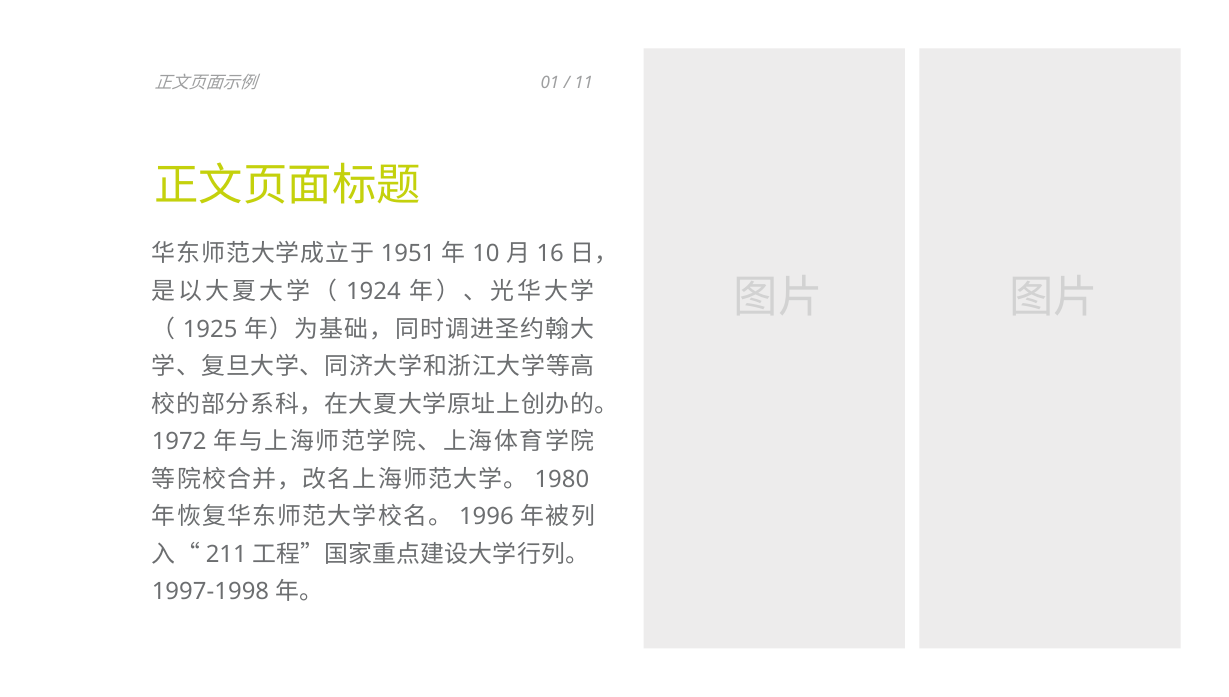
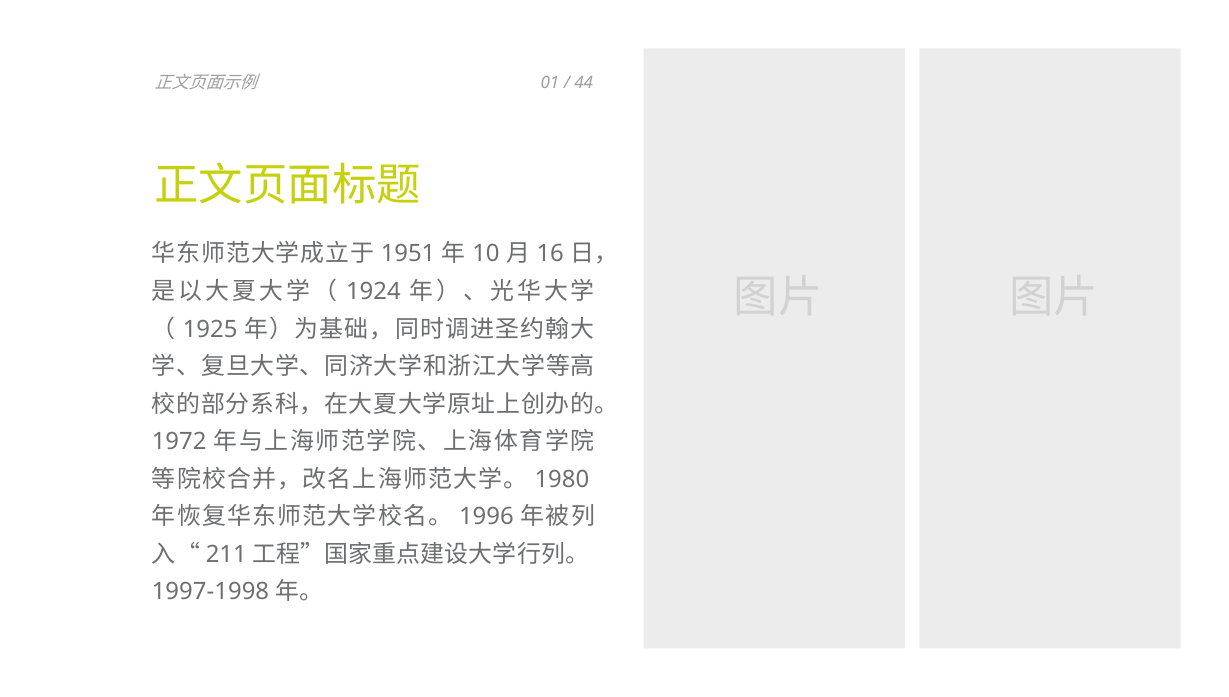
11: 11 -> 44 (584, 83)
